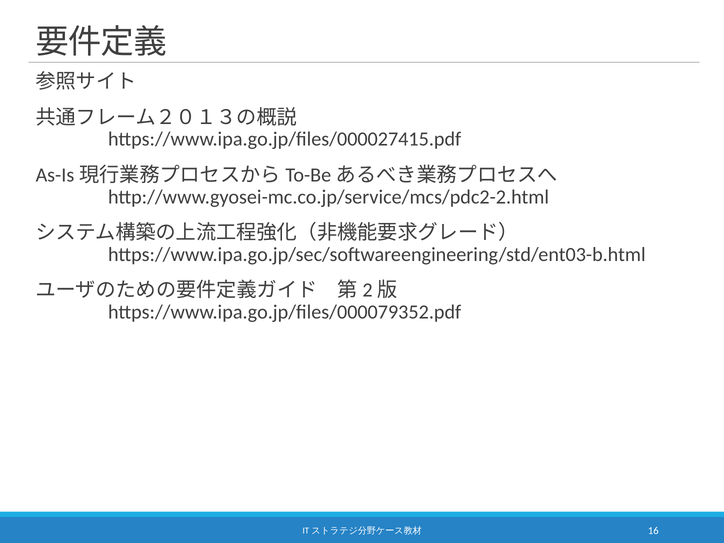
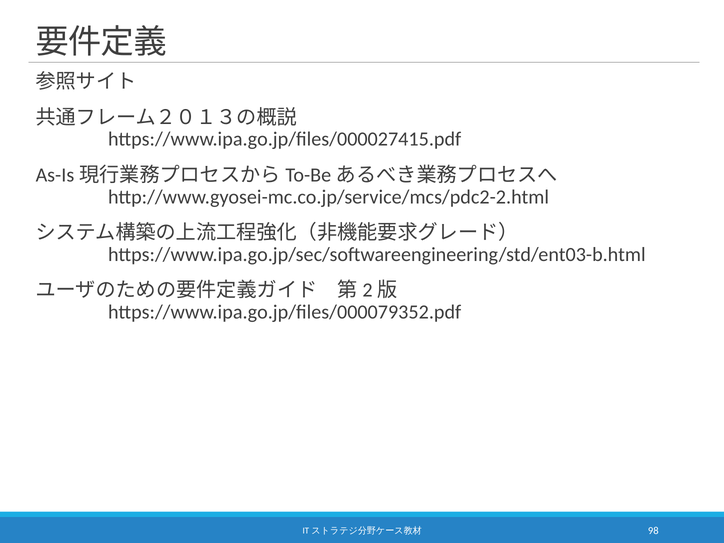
16: 16 -> 98 (653, 531)
